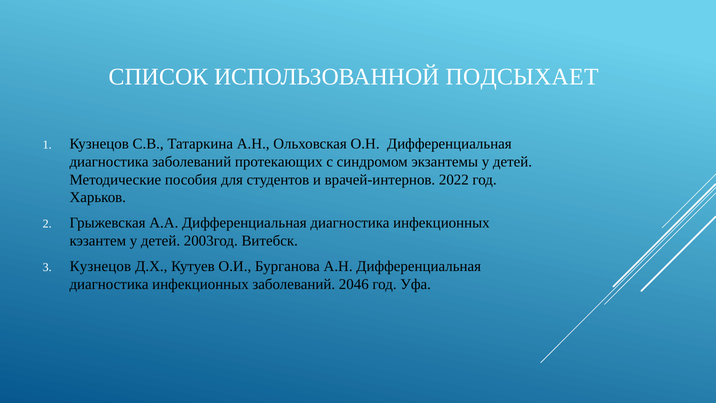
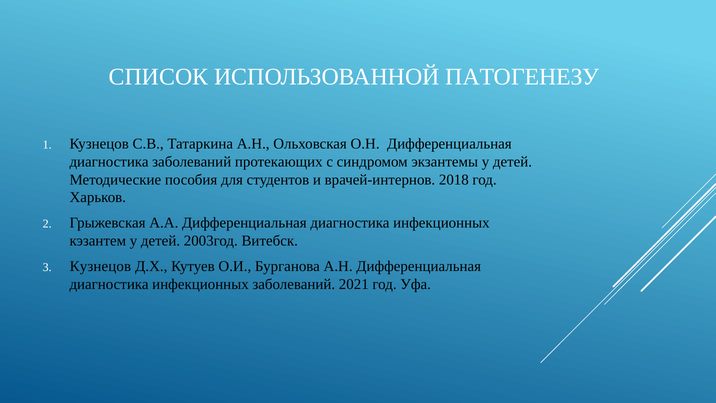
ПОДСЫХАЕТ: ПОДСЫХАЕТ -> ПАТОГЕНЕЗУ (522, 77)
2022: 2022 -> 2018 (454, 179)
2046: 2046 -> 2021 (354, 284)
